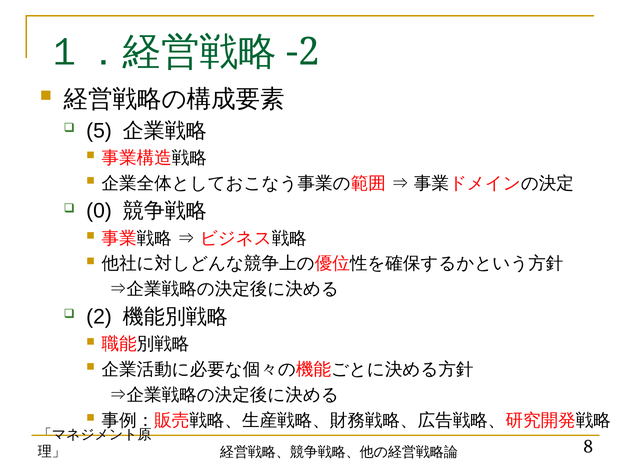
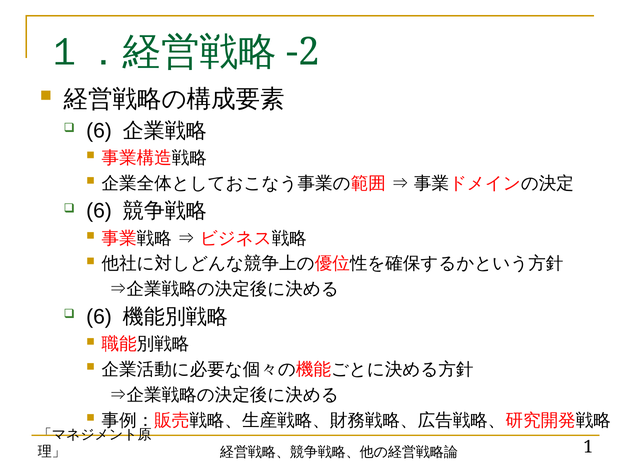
5: 5 -> 6 (99, 131)
0: 0 -> 6 (99, 211)
2: 2 -> 6 (99, 317)
8: 8 -> 1 (588, 447)
